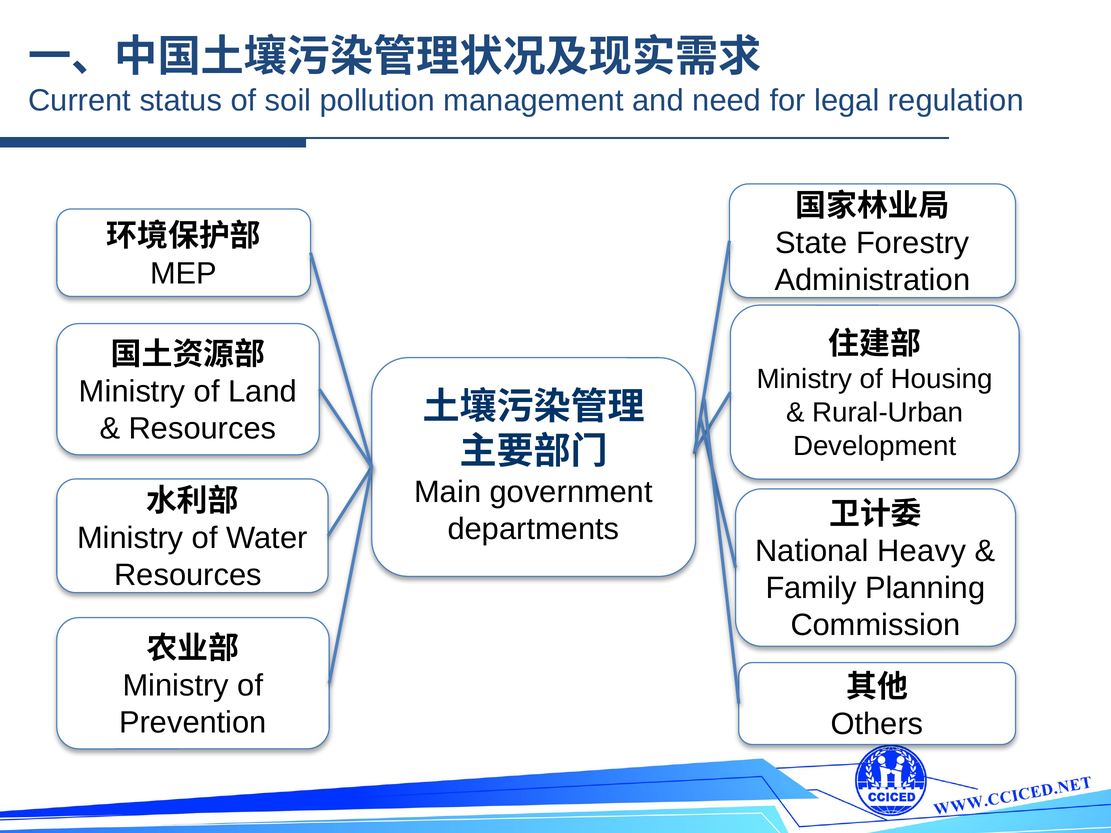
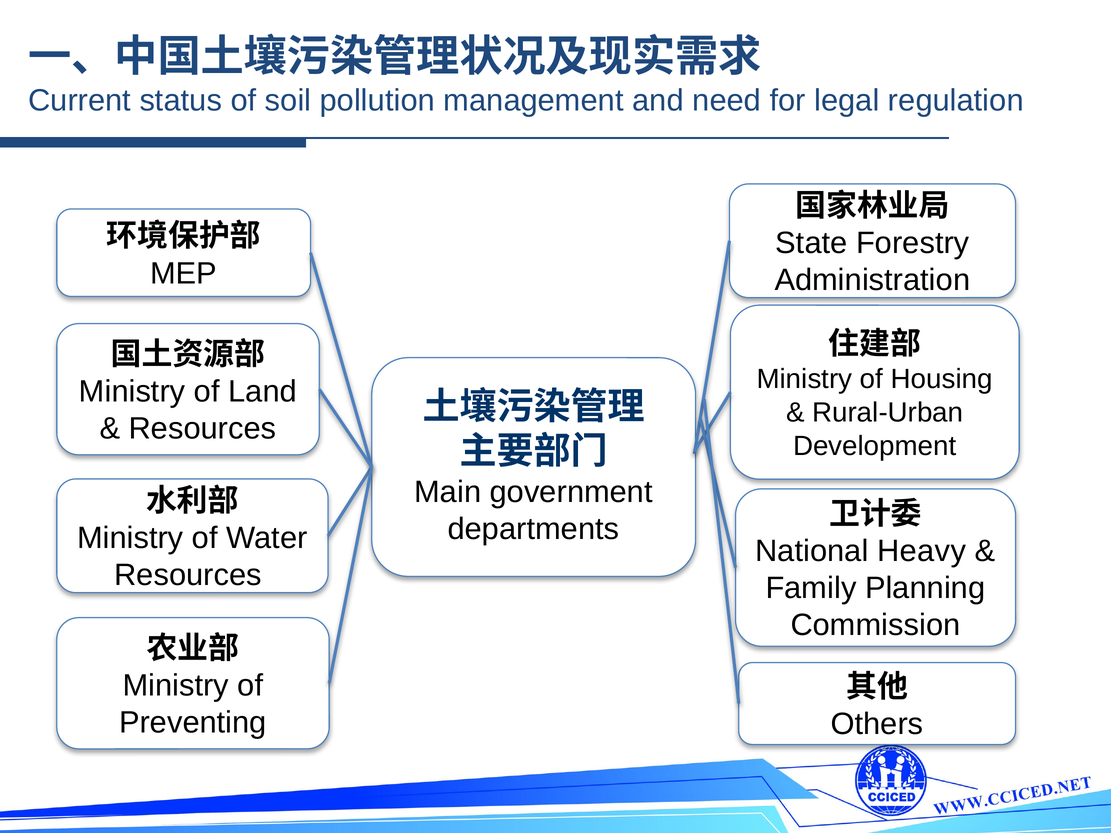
Prevention: Prevention -> Preventing (193, 723)
